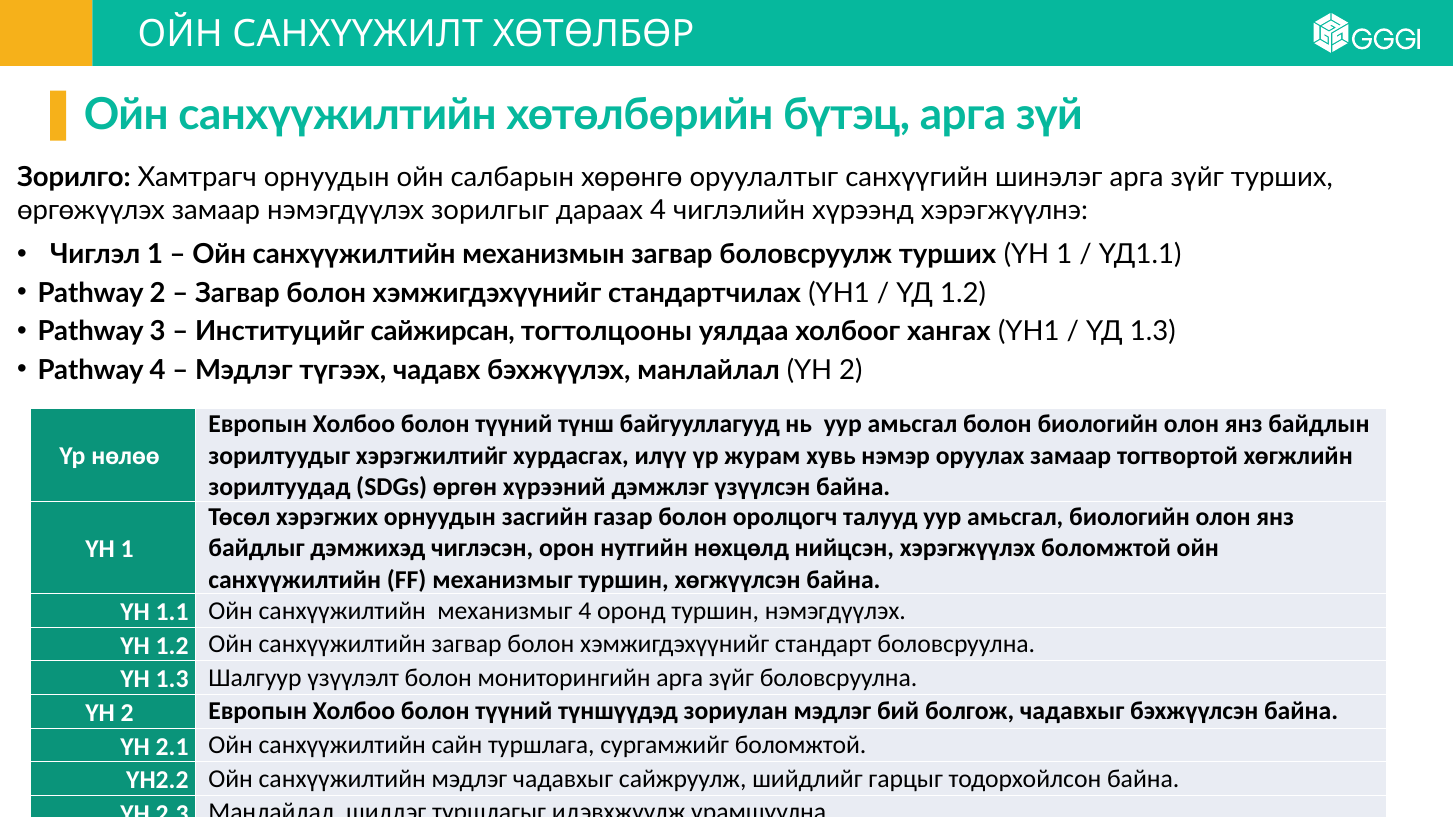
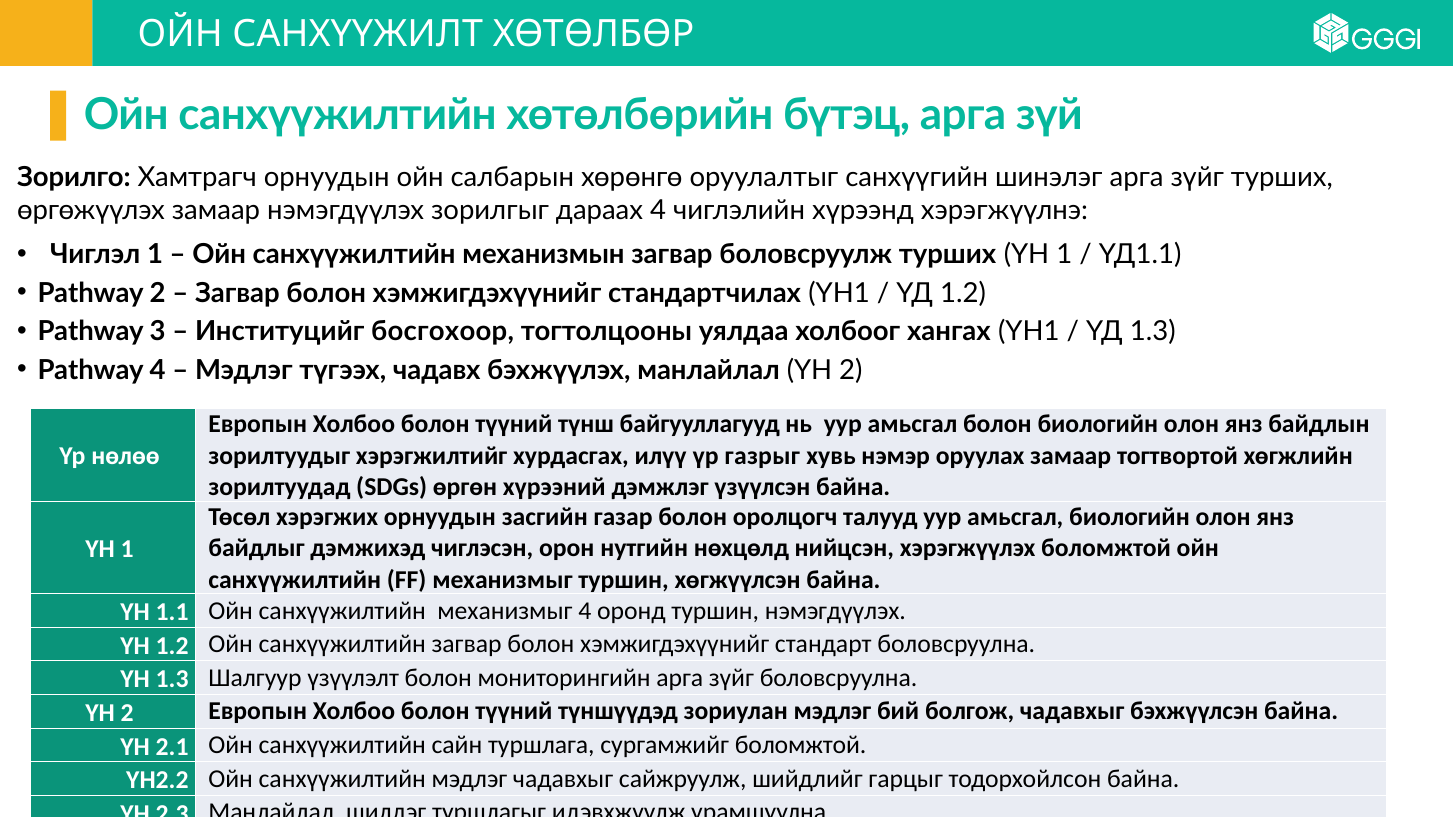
сайжирсан: сайжирсан -> босгохоор (443, 332)
журам: журам -> газрыг (762, 456)
